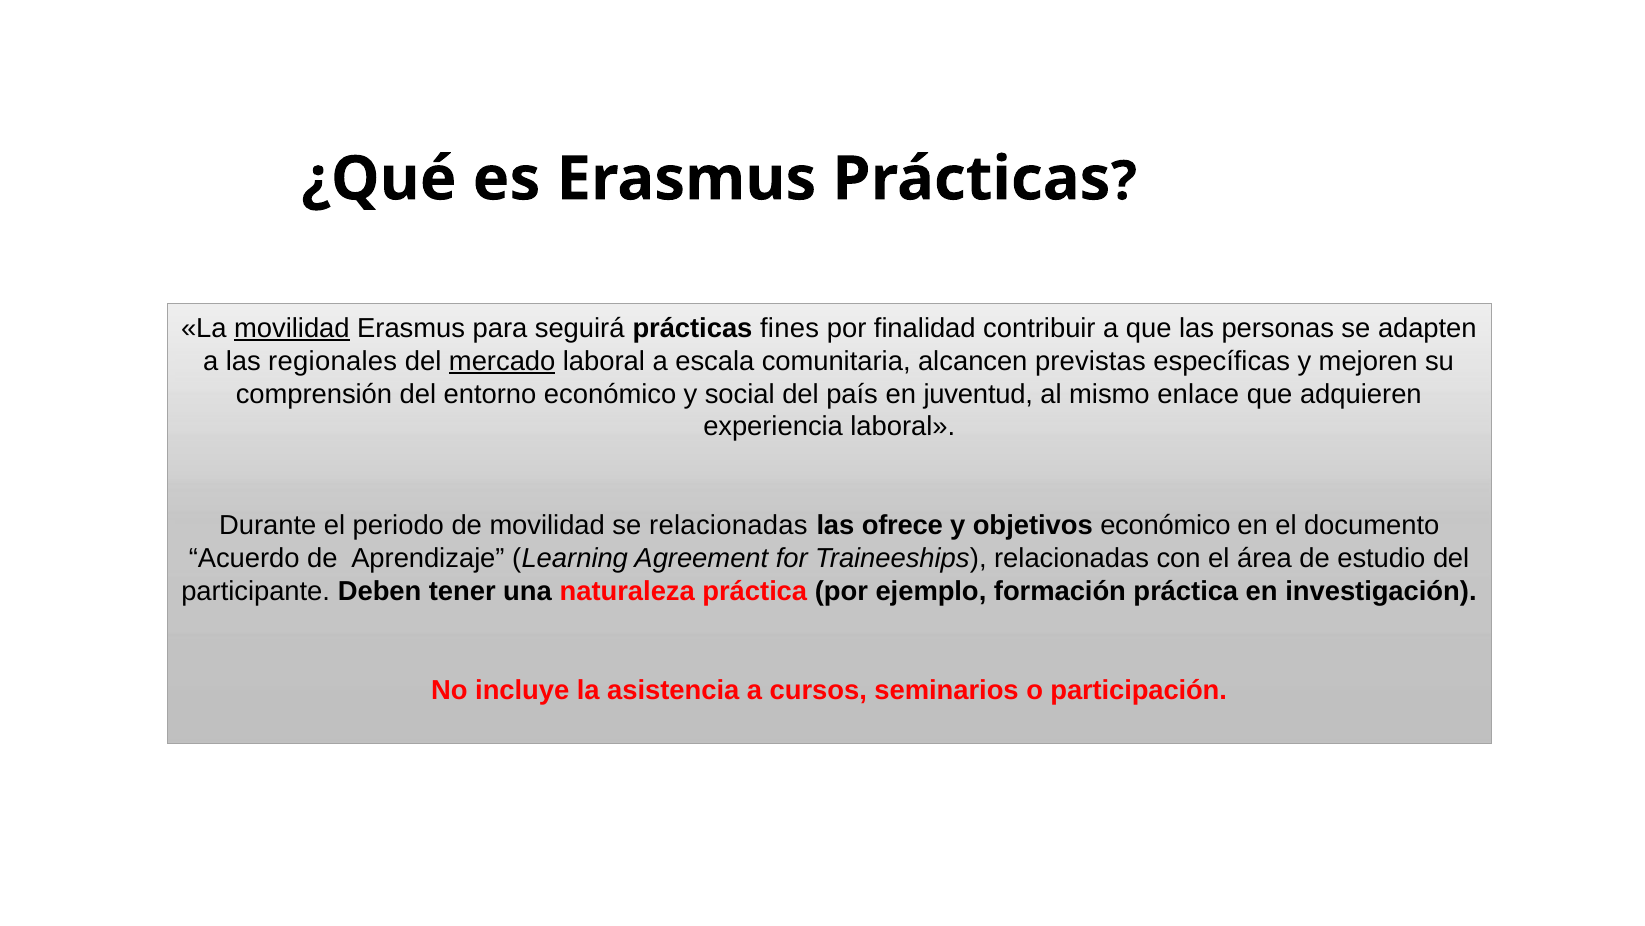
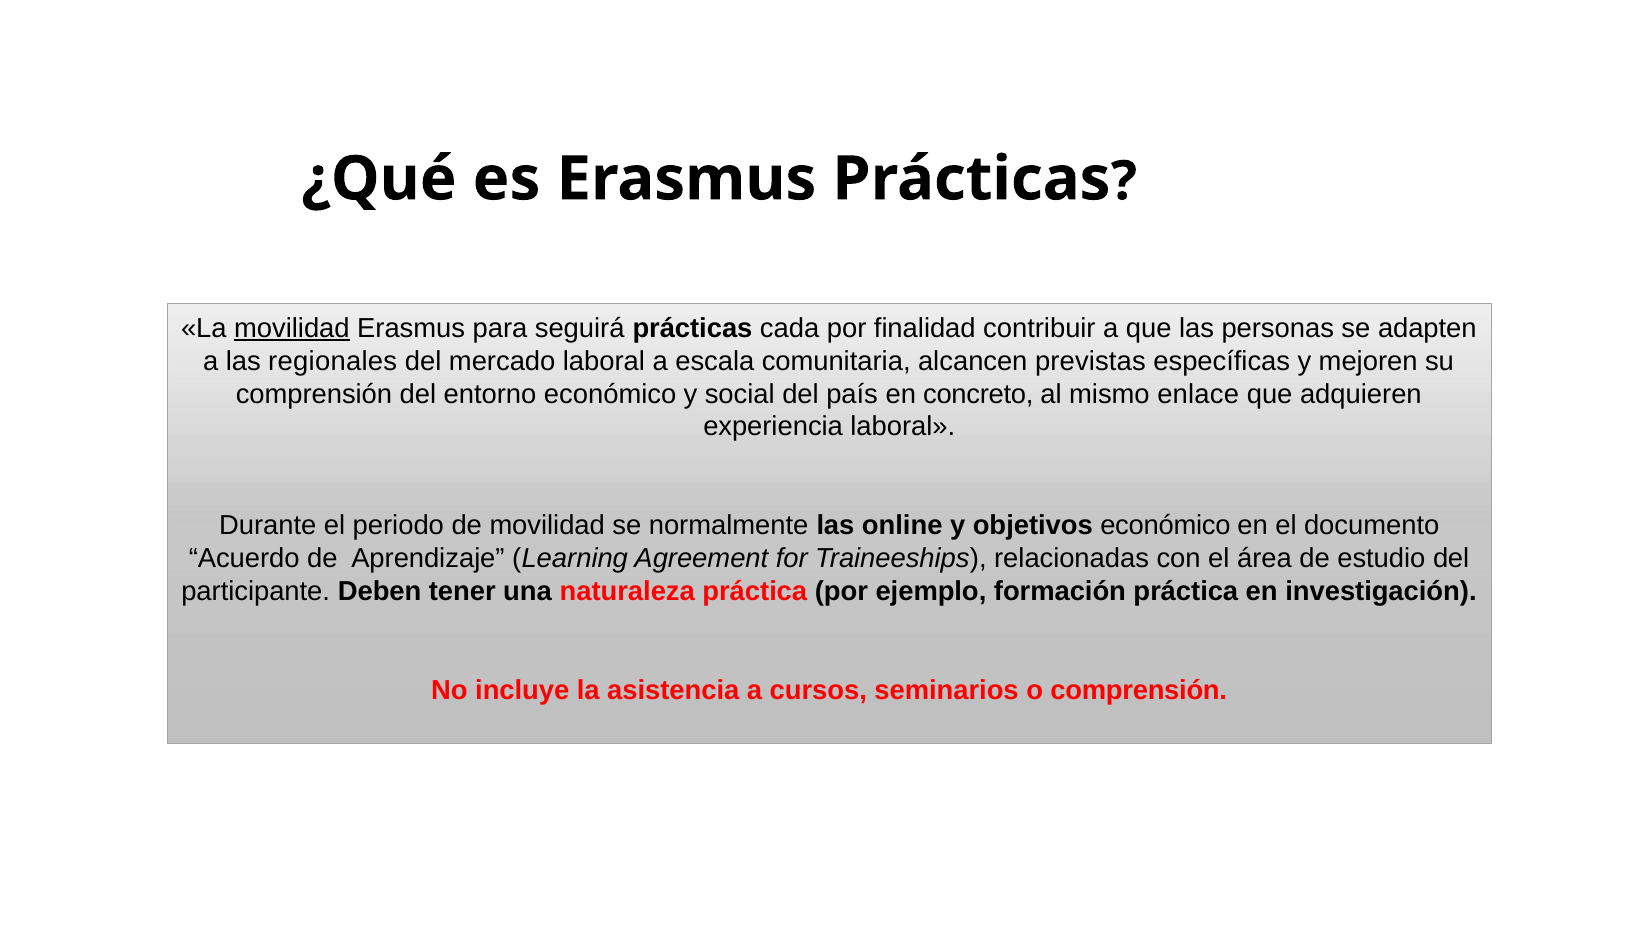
fines: fines -> cada (790, 328)
mercado underline: present -> none (502, 361)
juventud: juventud -> concreto (978, 394)
se relacionadas: relacionadas -> normalmente (729, 525)
ofrece: ofrece -> online (902, 525)
o participación: participación -> comprensión (1139, 690)
